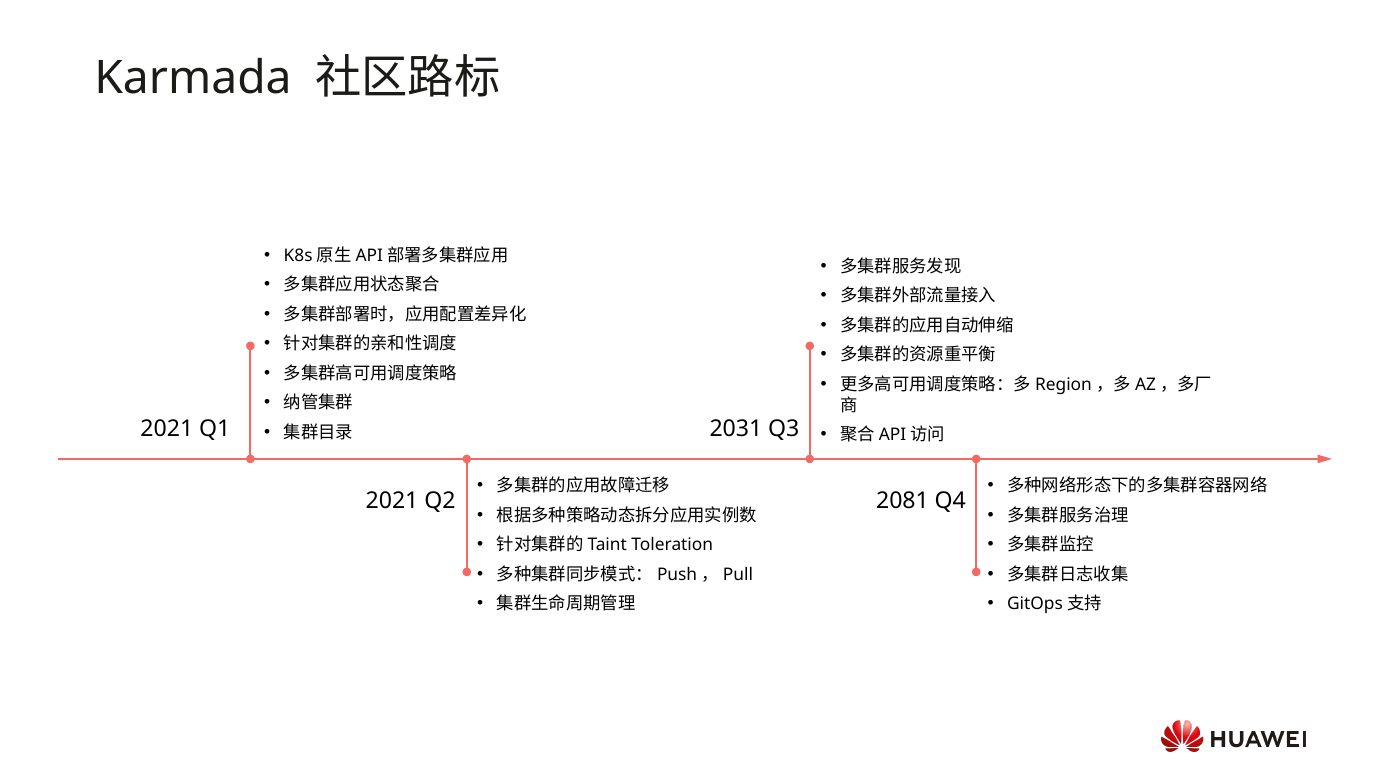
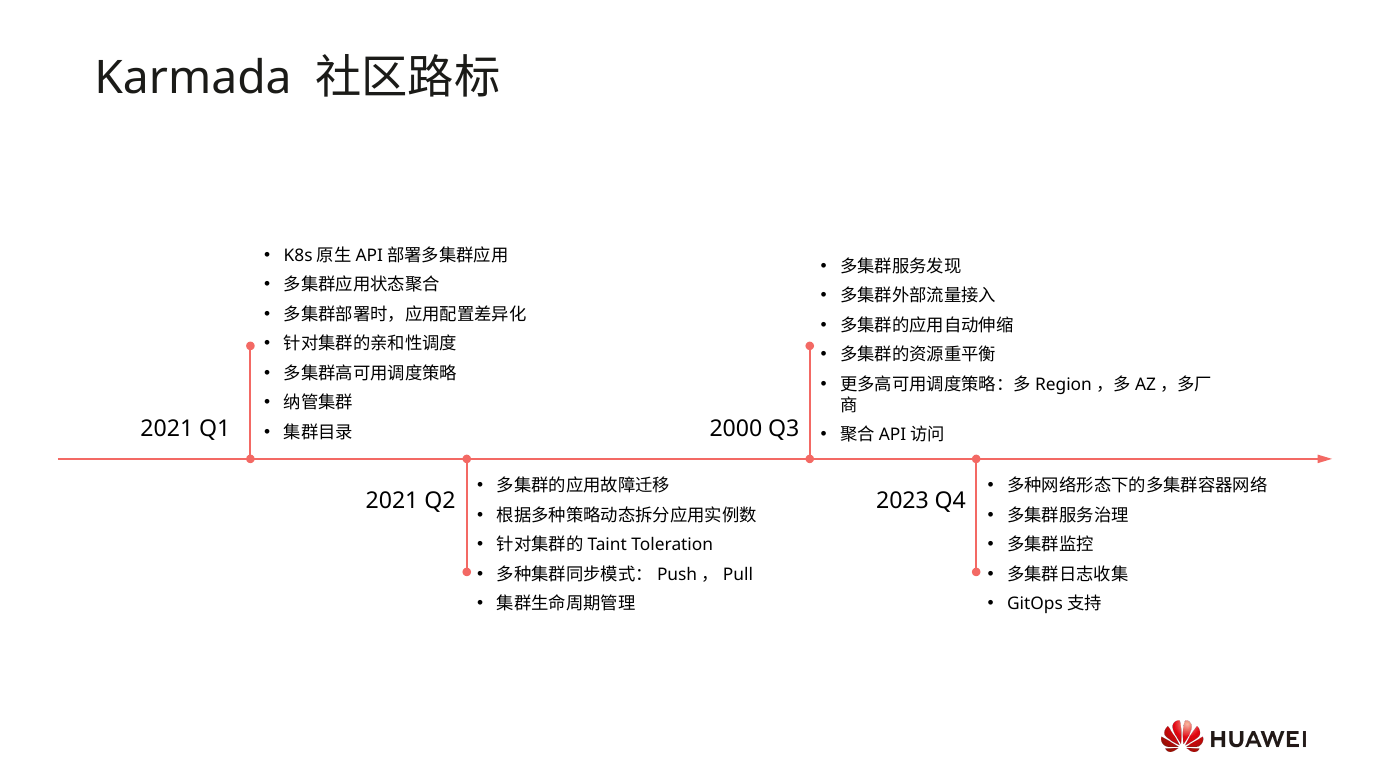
2031: 2031 -> 2000 (736, 429)
2081: 2081 -> 2023 (903, 501)
